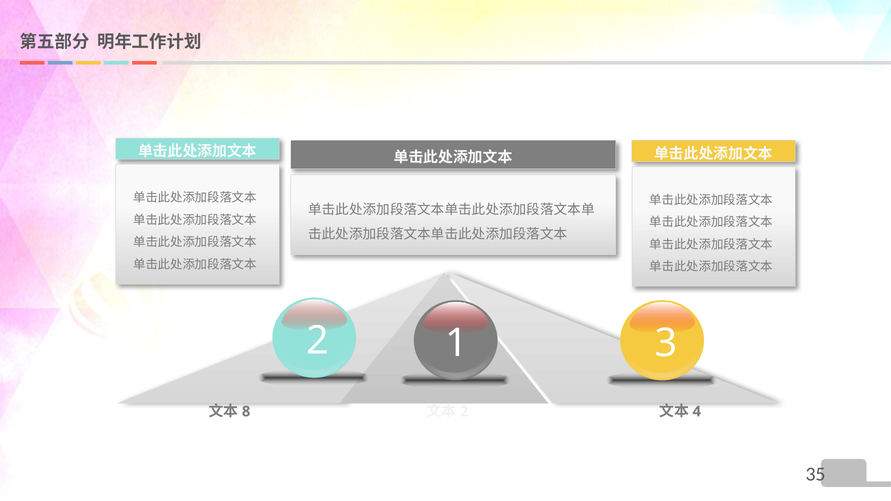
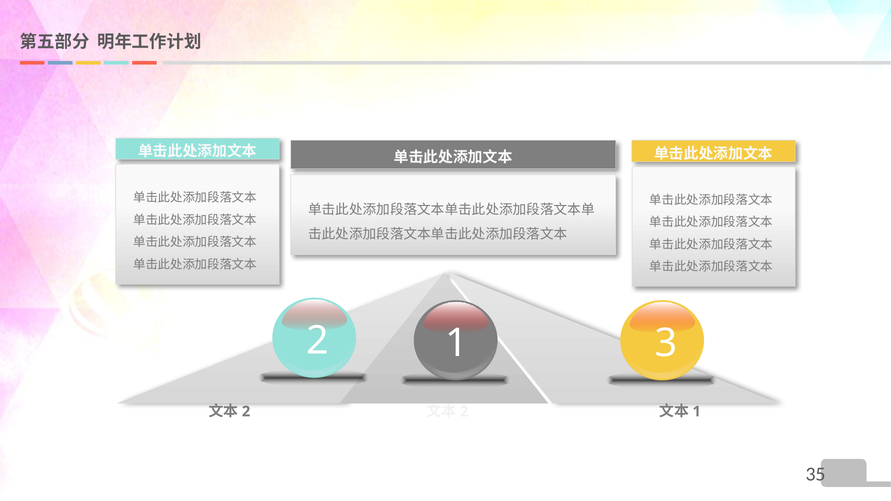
8: 8 -> 2 (246, 412)
4: 4 -> 1 (697, 412)
